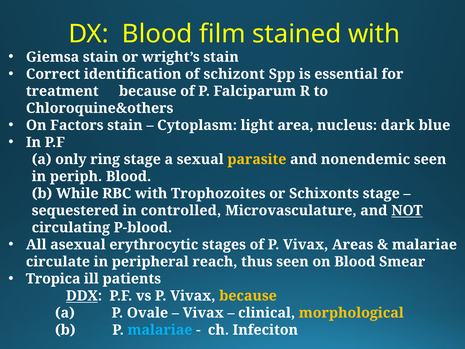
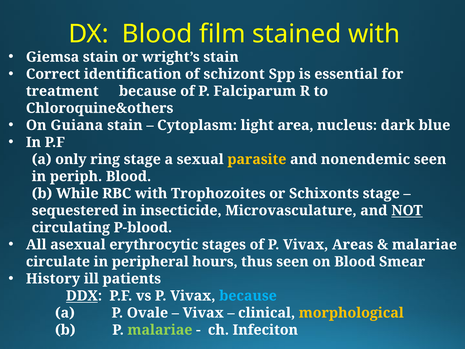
Factors: Factors -> Guiana (77, 125)
controlled: controlled -> insecticide (181, 210)
reach: reach -> hours (215, 262)
Tropica: Tropica -> History (53, 279)
because colour: yellow -> light blue (248, 296)
malariae colour: light blue -> light green (160, 330)
